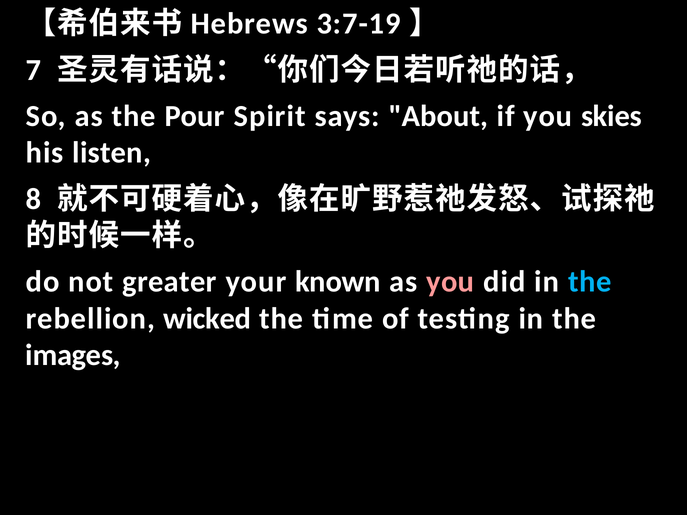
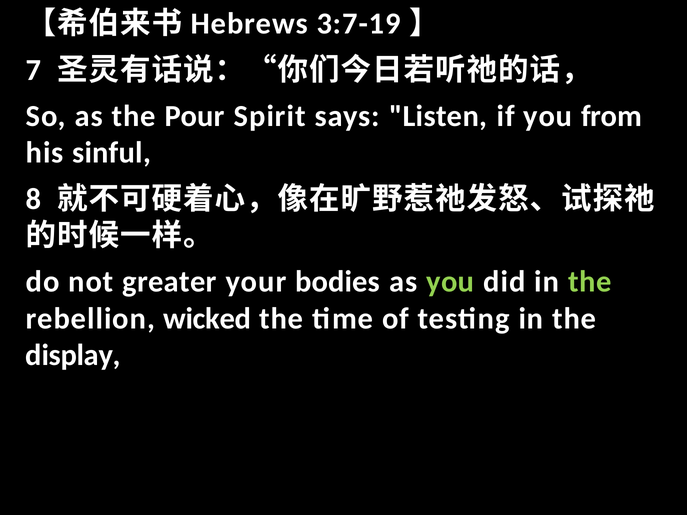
About: About -> Listen (438, 116)
skies: skies -> from (611, 116)
listen: listen -> sinful (112, 153)
known: known -> bodies (338, 282)
you colour: pink -> light green (450, 282)
the colour: light blue -> light green (590, 282)
images: images -> display (73, 355)
